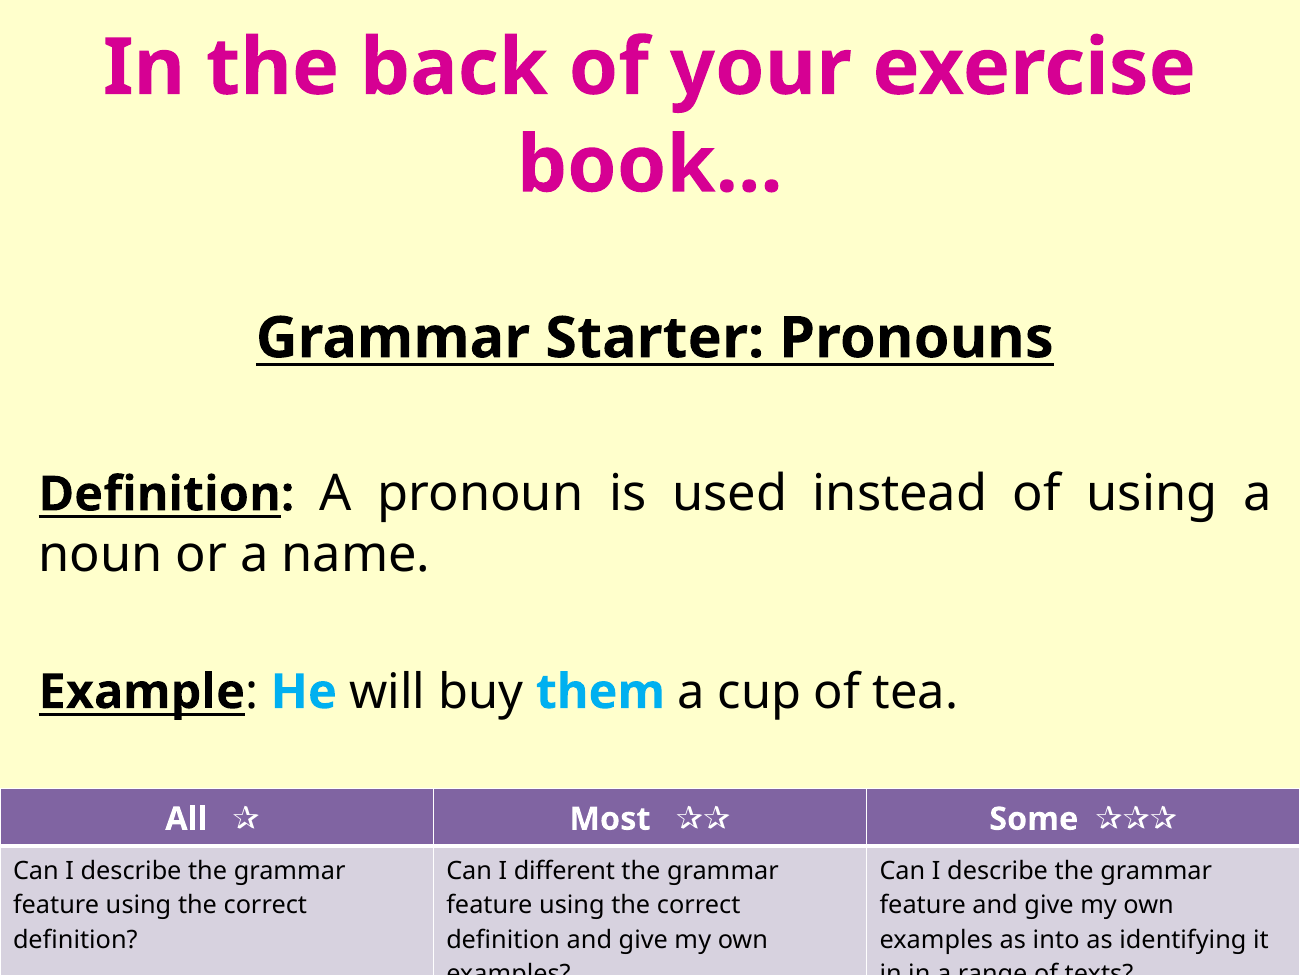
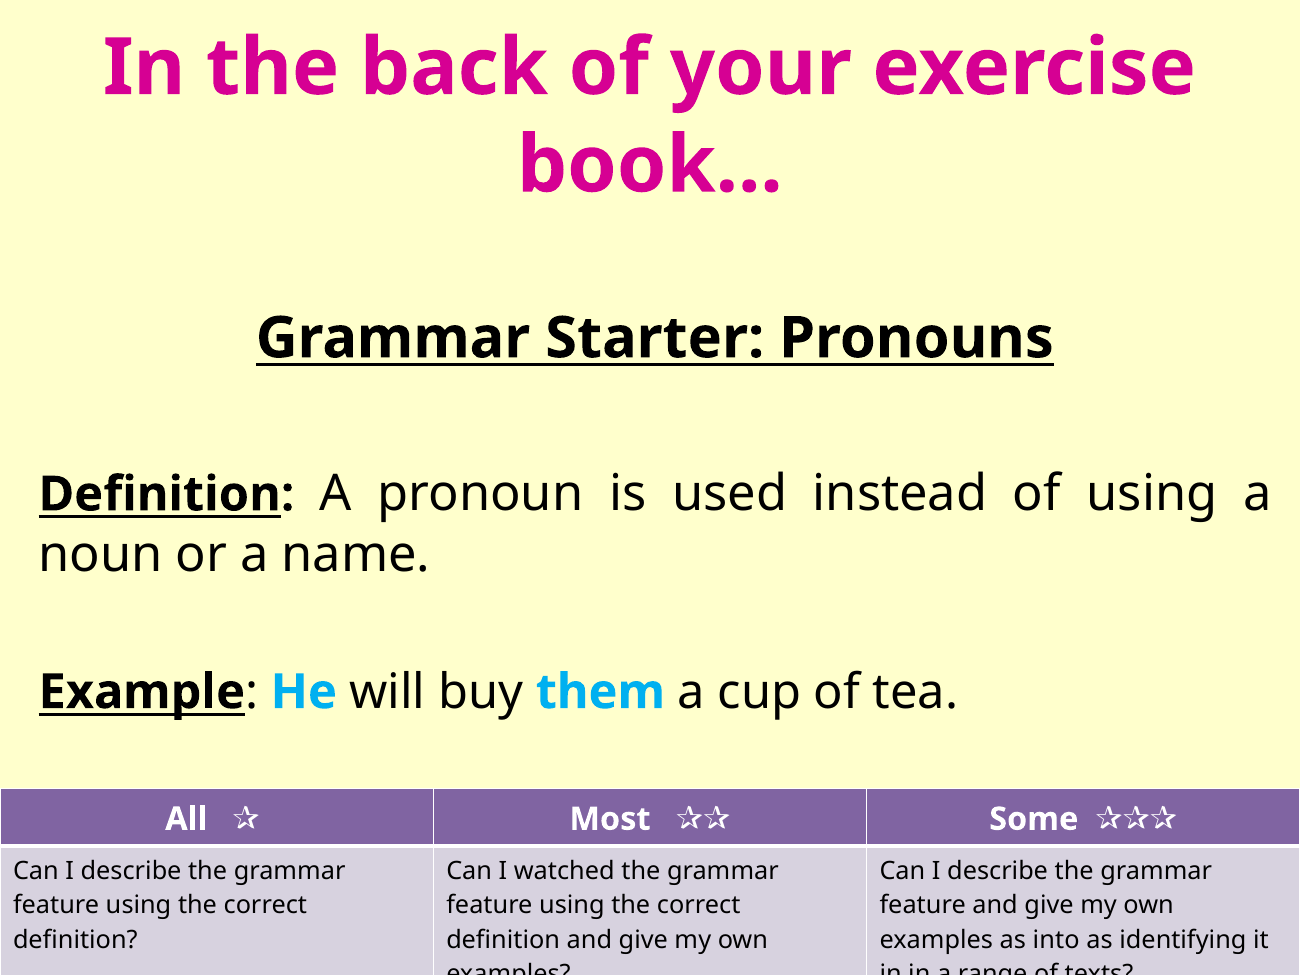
different: different -> watched (564, 871)
